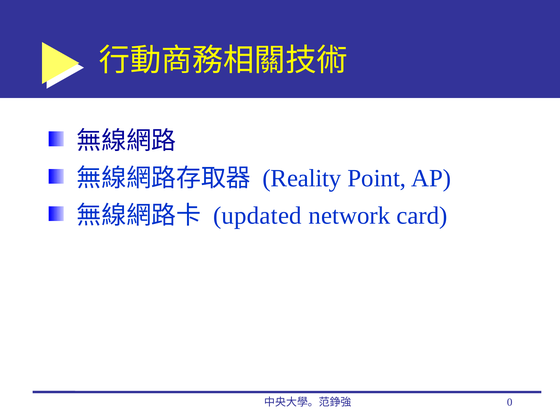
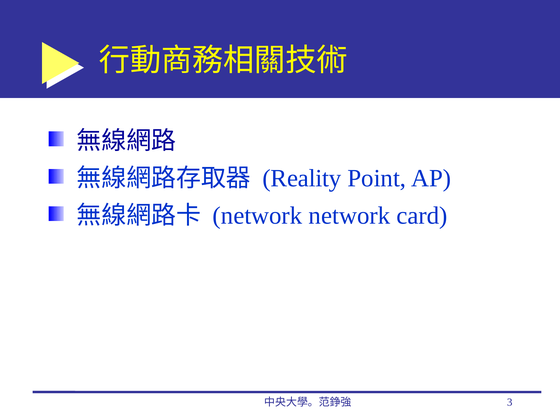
updated: updated -> network (258, 215)
0: 0 -> 3 (510, 402)
